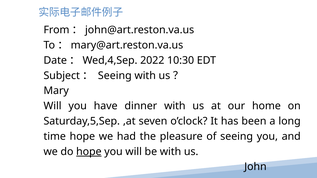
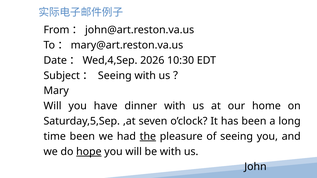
2022: 2022 -> 2026 (152, 60)
time hope: hope -> been (82, 137)
the underline: none -> present (148, 137)
